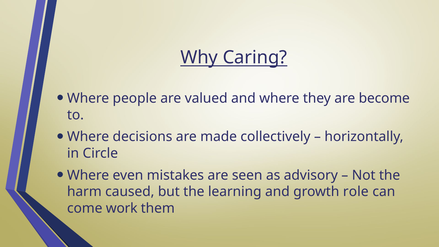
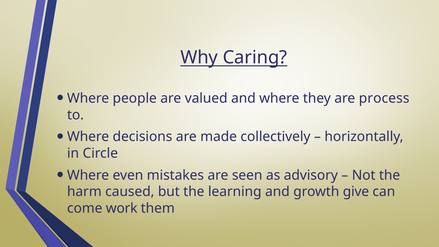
become: become -> process (384, 98)
role: role -> give (356, 192)
